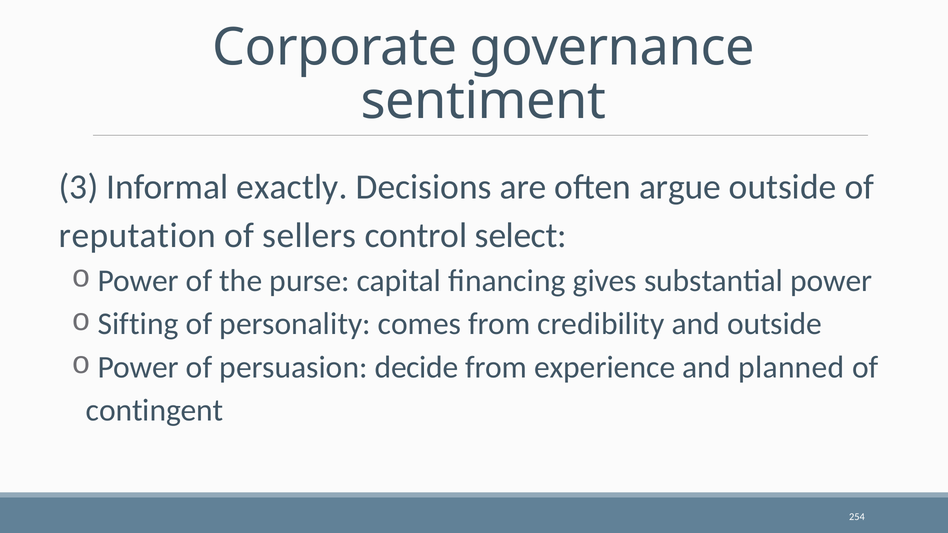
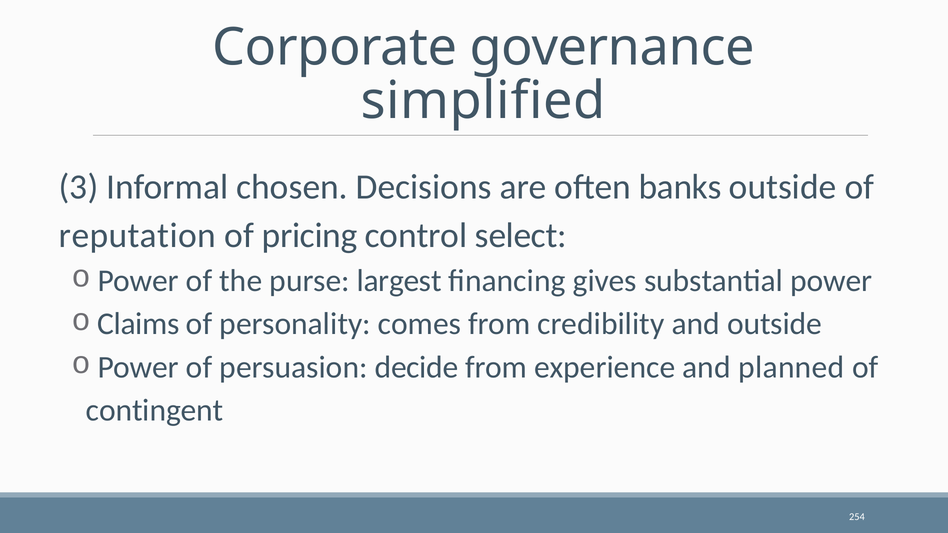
sentiment: sentiment -> simplified (483, 101)
exactly: exactly -> chosen (292, 187)
argue: argue -> banks (680, 187)
sellers: sellers -> pricing (310, 236)
capital: capital -> largest (399, 281)
Sifting: Sifting -> Claims (138, 324)
